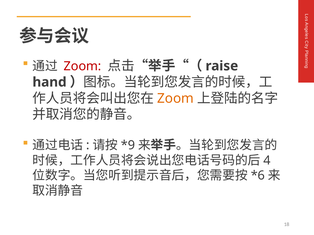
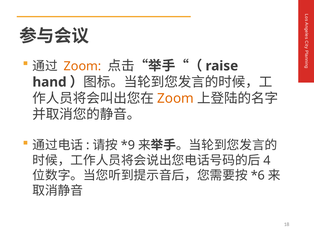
Zoom colour: red -> orange (83, 66)
